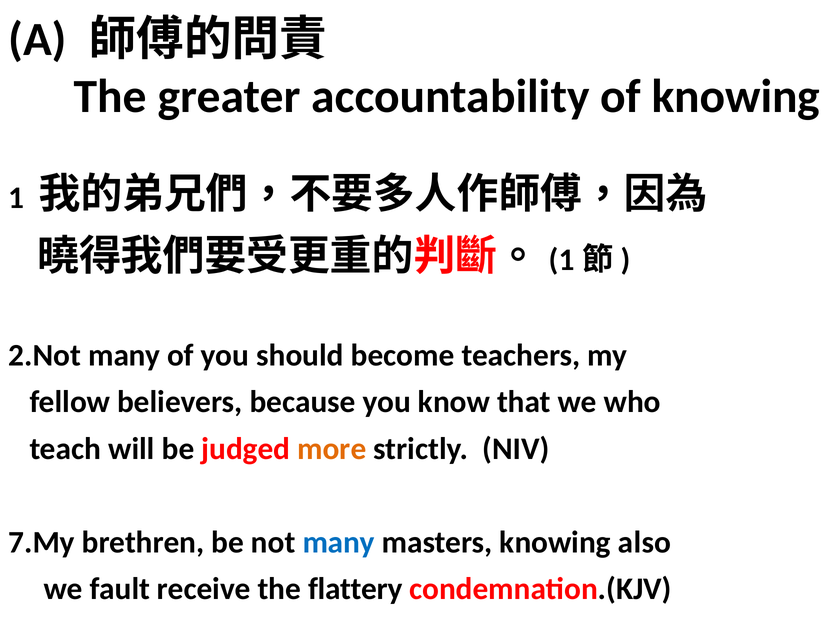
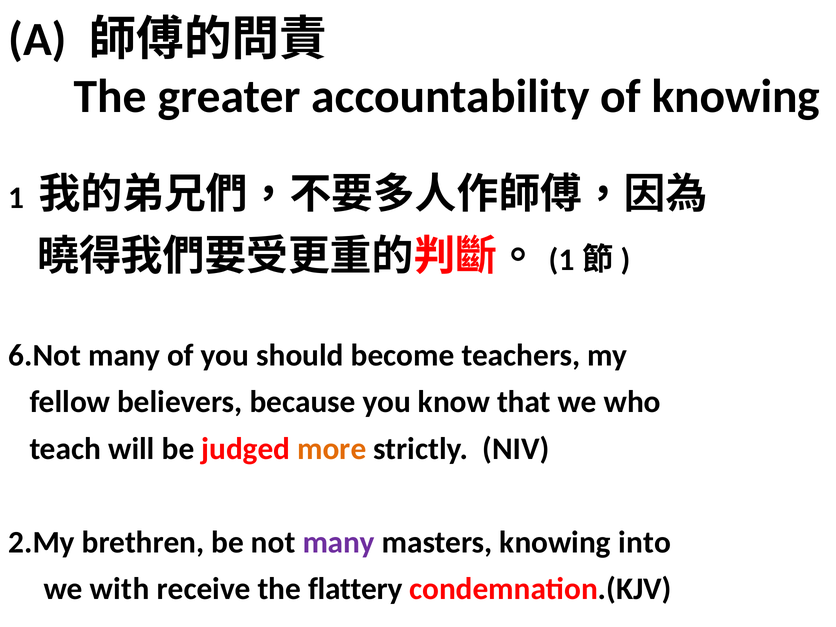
2.Not: 2.Not -> 6.Not (45, 355)
7.My: 7.My -> 2.My (42, 542)
many colour: blue -> purple (339, 542)
also: also -> into (645, 542)
fault: fault -> with (120, 589)
